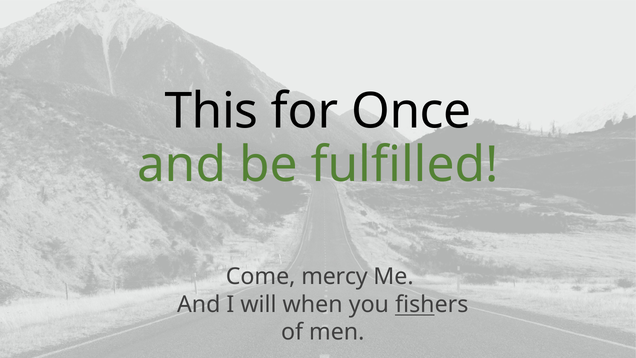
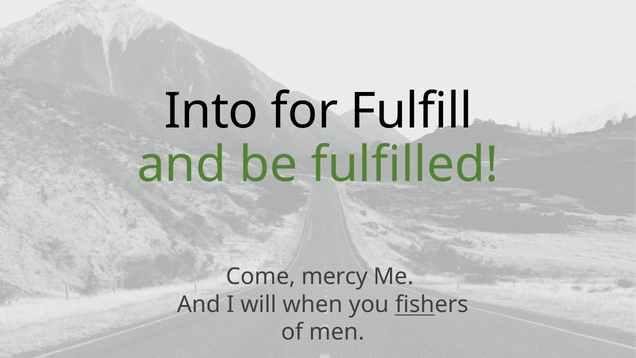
This: This -> Into (211, 111)
Once: Once -> Fulfill (411, 111)
